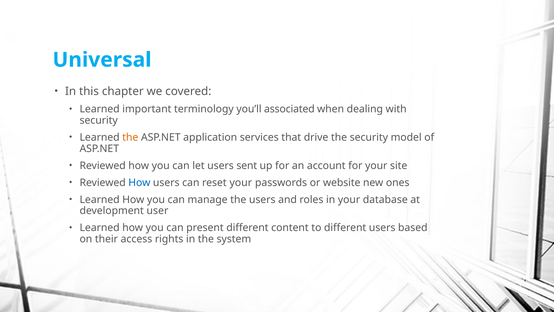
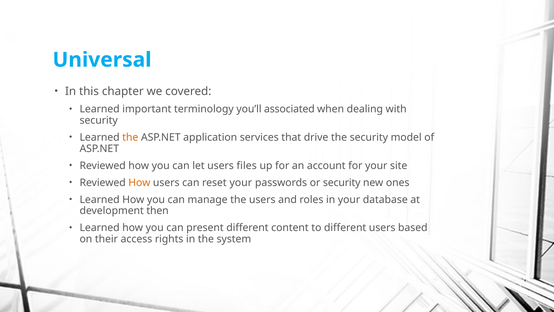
sent: sent -> files (247, 165)
How colour: blue -> orange (139, 182)
or website: website -> security (342, 182)
user: user -> then (158, 211)
